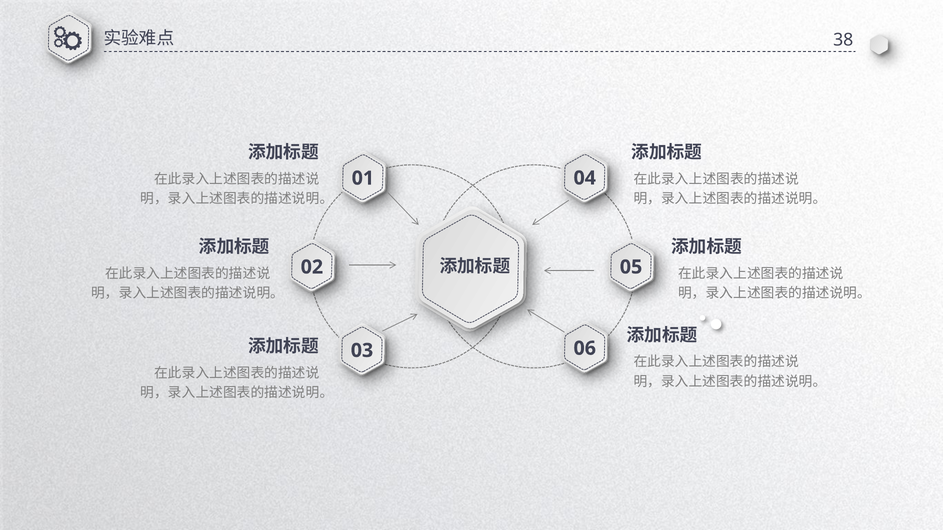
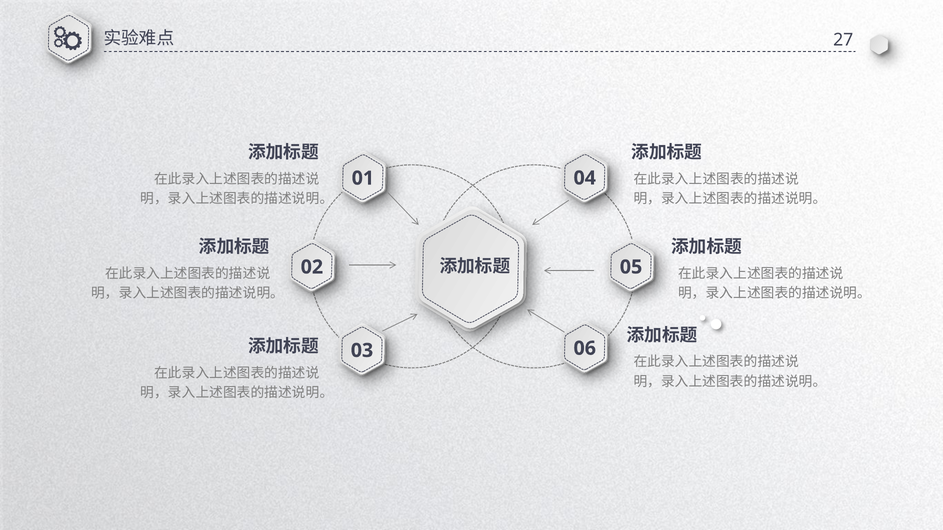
38: 38 -> 27 (843, 40)
